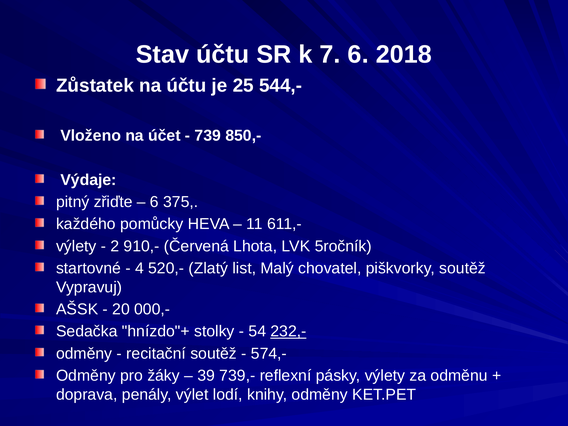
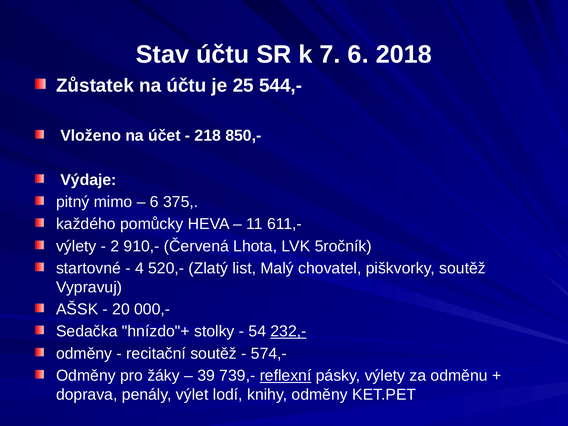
739: 739 -> 218 (208, 136)
zřiďte: zřiďte -> mimo (113, 202)
reflexní underline: none -> present (286, 376)
